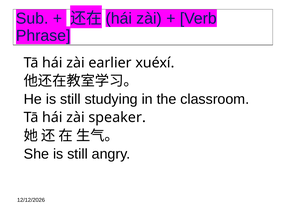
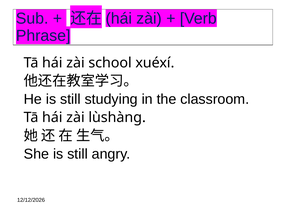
earlier: earlier -> school (110, 63)
speaker: speaker -> lùshàng (117, 117)
